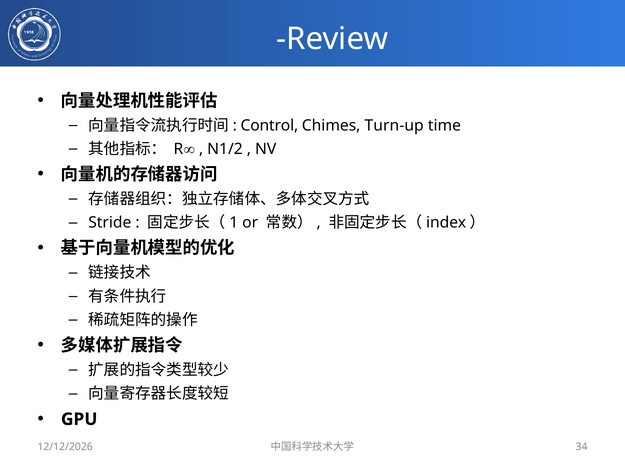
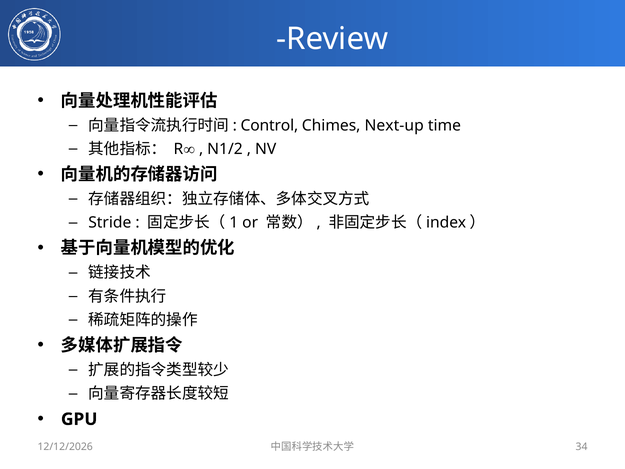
Turn-up: Turn-up -> Next-up (394, 125)
